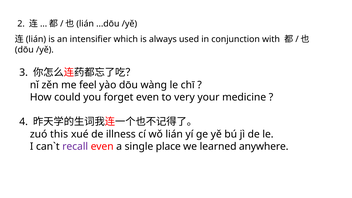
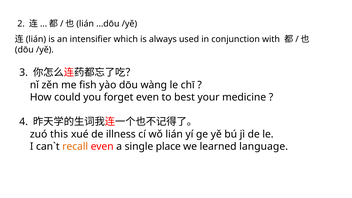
feel: feel -> fish (88, 85)
very: very -> best (184, 97)
recall colour: purple -> orange (75, 146)
anywhere: anywhere -> language (264, 146)
